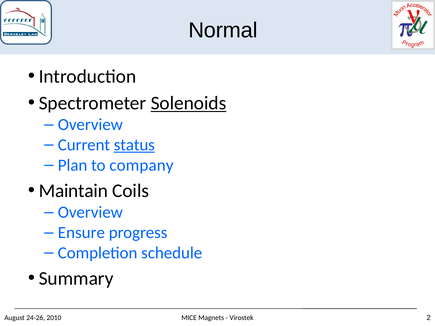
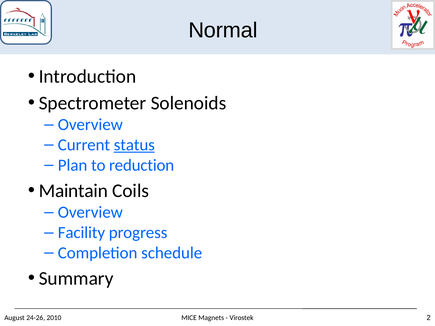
Solenoids underline: present -> none (189, 103)
company: company -> reduction (142, 165)
Ensure: Ensure -> Facility (81, 233)
